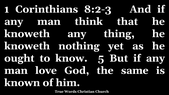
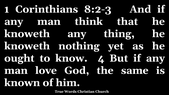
5: 5 -> 4 (101, 58)
